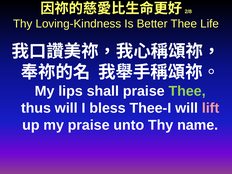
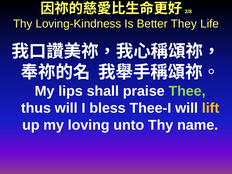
Better Thee: Thee -> They (184, 24)
lift colour: pink -> yellow (211, 108)
my praise: praise -> loving (89, 125)
